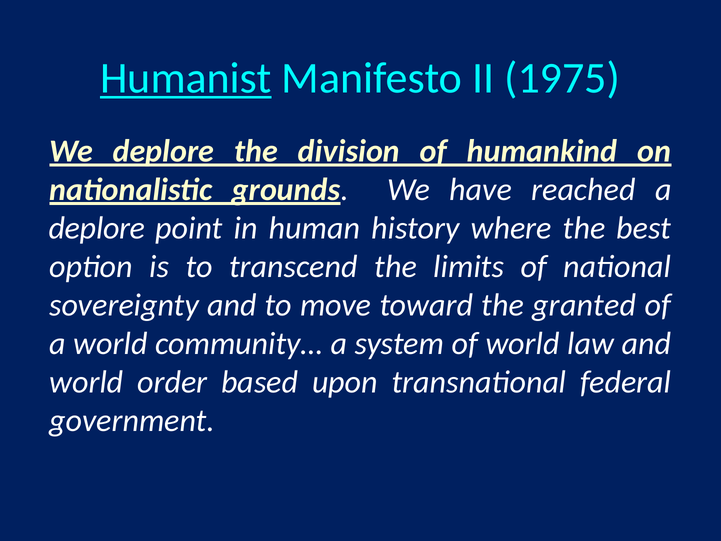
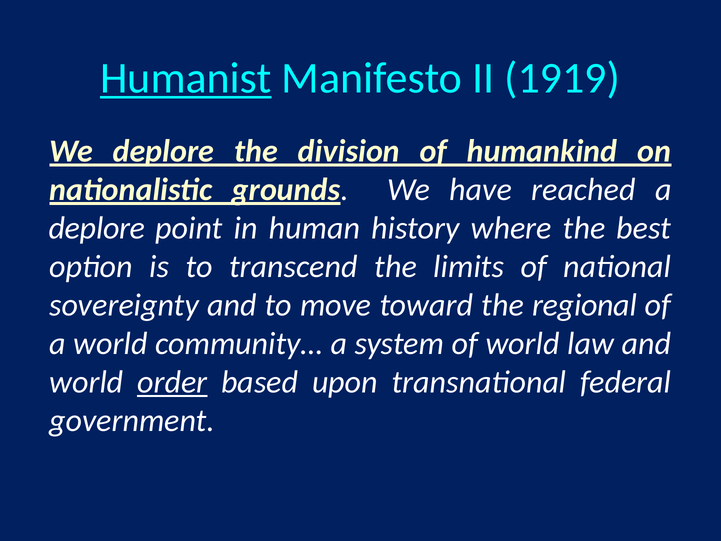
1975: 1975 -> 1919 (562, 78)
granted: granted -> regional (585, 305)
order underline: none -> present (172, 382)
